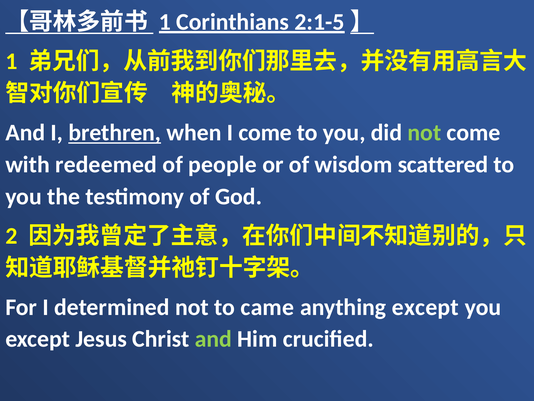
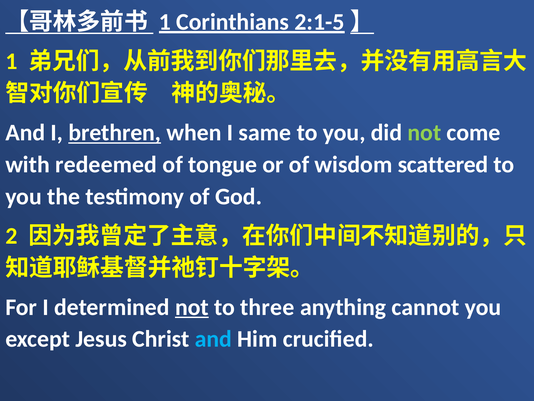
I come: come -> same (265, 133)
people: people -> tongue (223, 164)
not underline: none -> present (192, 307)
came: came -> three (267, 307)
anything except: except -> cannot (426, 307)
and colour: light green -> light blue (213, 339)
